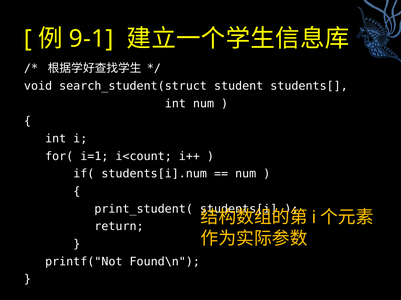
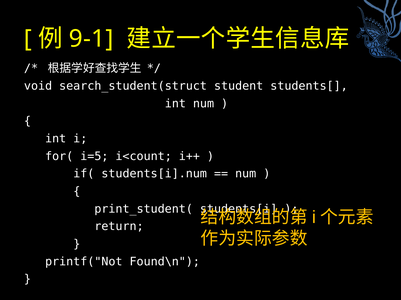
i=1: i=1 -> i=5 (94, 157)
